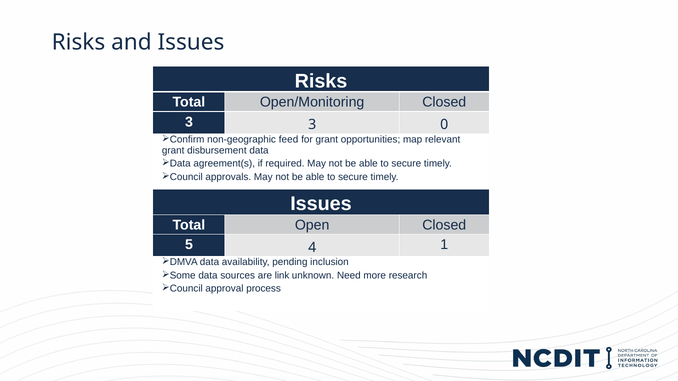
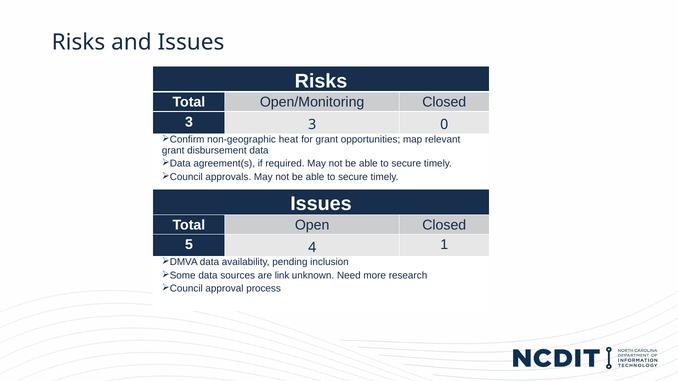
feed: feed -> heat (289, 140)
